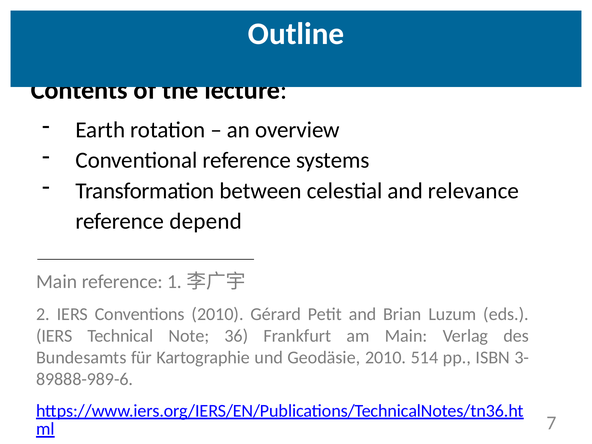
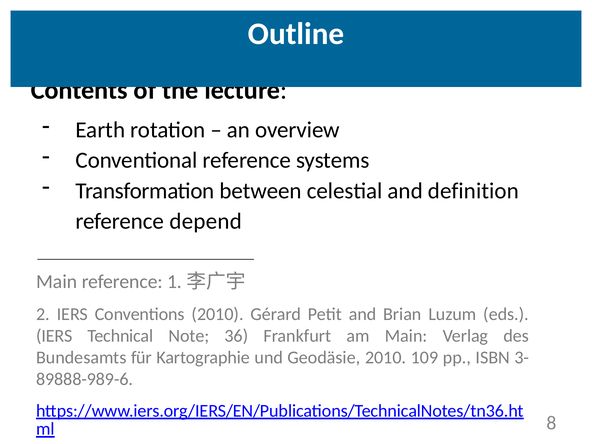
relevance: relevance -> definition (473, 191)
514: 514 -> 109 (425, 358)
7: 7 -> 8 (551, 423)
